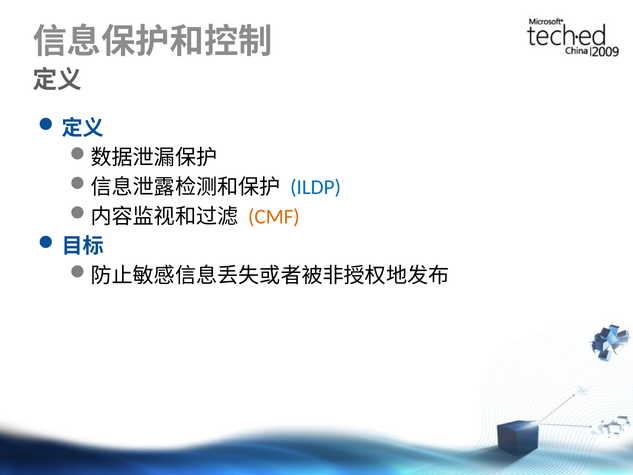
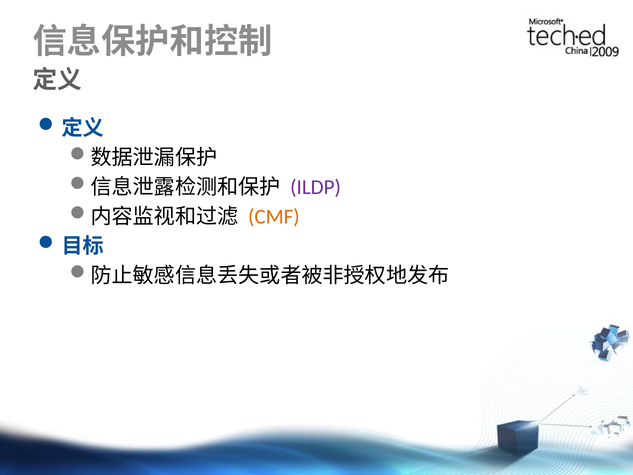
ILDP colour: blue -> purple (316, 187)
